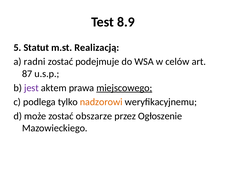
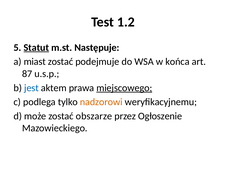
8.9: 8.9 -> 1.2 (126, 22)
Statut underline: none -> present (36, 47)
Realizacją: Realizacją -> Następuje (97, 47)
radni: radni -> miast (35, 61)
celów: celów -> końca (177, 61)
jest colour: purple -> blue (31, 88)
